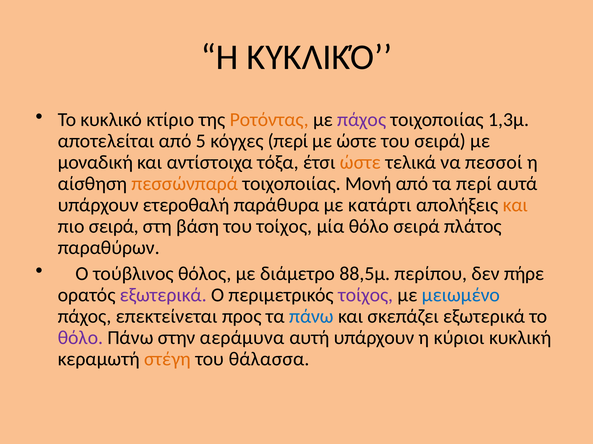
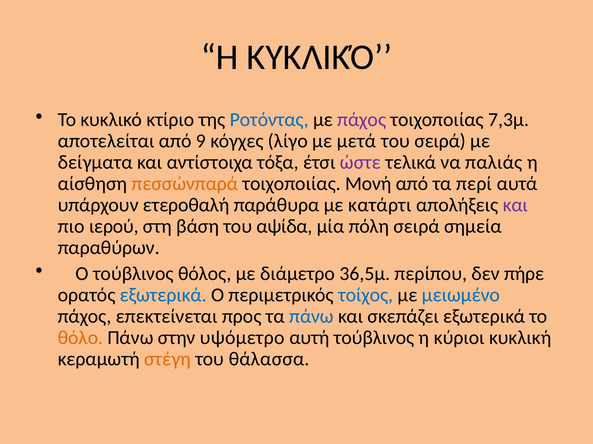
Ροτόντας colour: orange -> blue (269, 120)
1,3μ: 1,3μ -> 7,3μ (509, 120)
5: 5 -> 9 (201, 141)
κόγχες περί: περί -> λίγο (288, 141)
με ώστε: ώστε -> μετά (357, 141)
μοναδική: μοναδική -> δείγματα (95, 163)
ώστε colour: orange -> purple (360, 163)
πεσσοί: πεσσοί -> παλιάς (494, 163)
και colour: orange -> purple (515, 205)
πιο σειρά: σειρά -> ιερού (114, 227)
του τοίχος: τοίχος -> αψίδα (284, 227)
μία θόλο: θόλο -> πόλη (369, 227)
πλάτος: πλάτος -> σημεία (473, 227)
88,5μ: 88,5μ -> 36,5μ (365, 274)
εξωτερικά colour: purple -> blue (163, 295)
τοίχος colour: purple -> blue (366, 295)
θόλο colour: purple -> orange (80, 338)
αεράμυνα: αεράμυνα -> υψόμετρο (242, 338)
αυτή υπάρχουν: υπάρχουν -> τούβλινος (374, 338)
